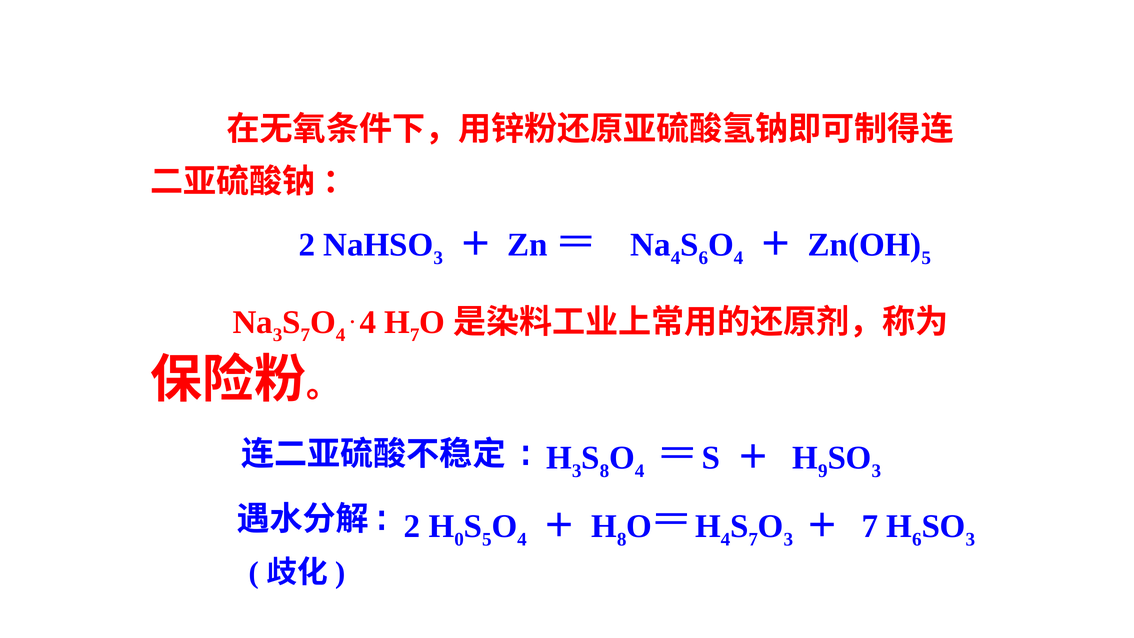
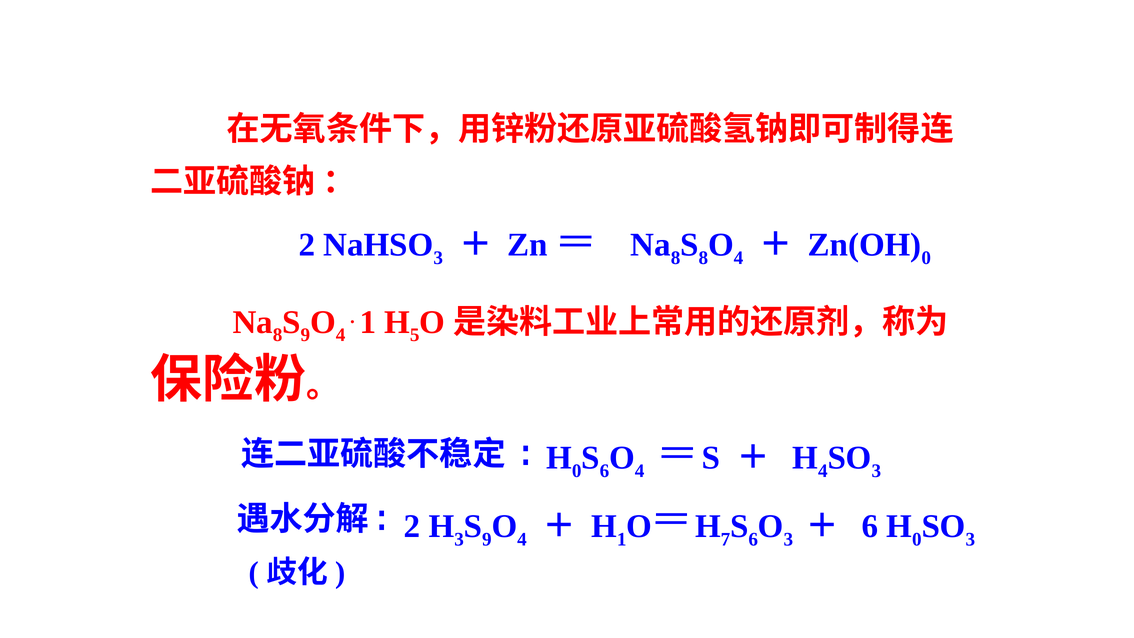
4: 4 -> 8 (676, 258)
S 6: 6 -> 8 (703, 258)
5: 5 -> 0 (926, 258)
3: 3 -> 8 (278, 335)
7: 7 -> 9 (305, 335)
4: 4 -> 1 (368, 322)
7: 7 -> 5 (415, 335)
3: 3 -> 0 (577, 471)
8: 8 -> 6 (604, 471)
9: 9 -> 4 (823, 471)
0: 0 -> 3 (459, 539)
5: 5 -> 9 (487, 539)
8: 8 -> 1 (622, 539)
4: 4 -> 7 (725, 539)
7: 7 -> 6 (753, 539)
7: 7 -> 6 (870, 526)
6: 6 -> 0 (917, 539)
